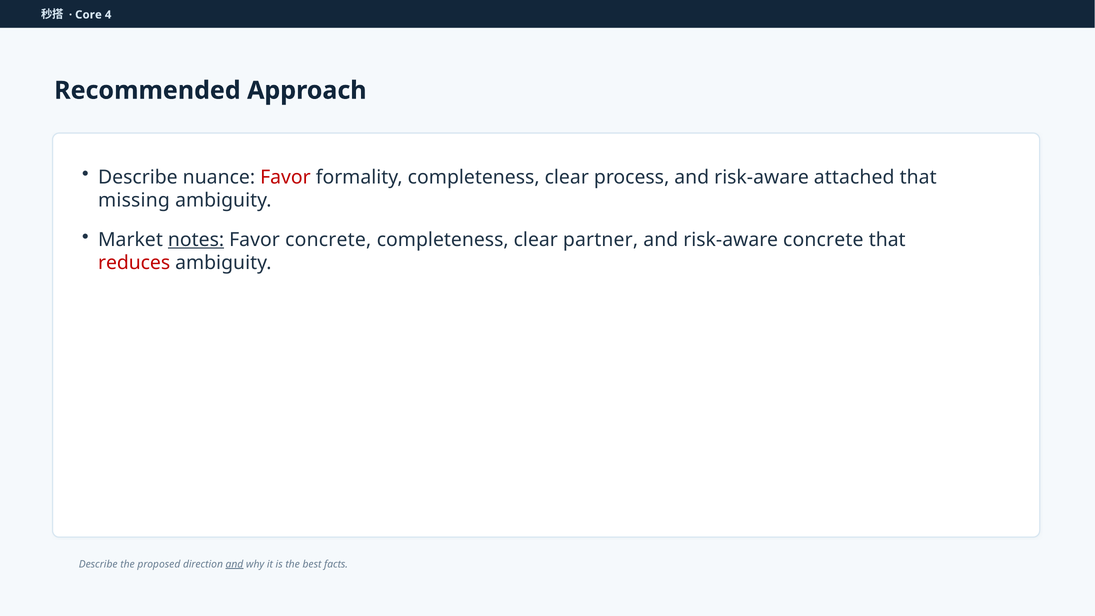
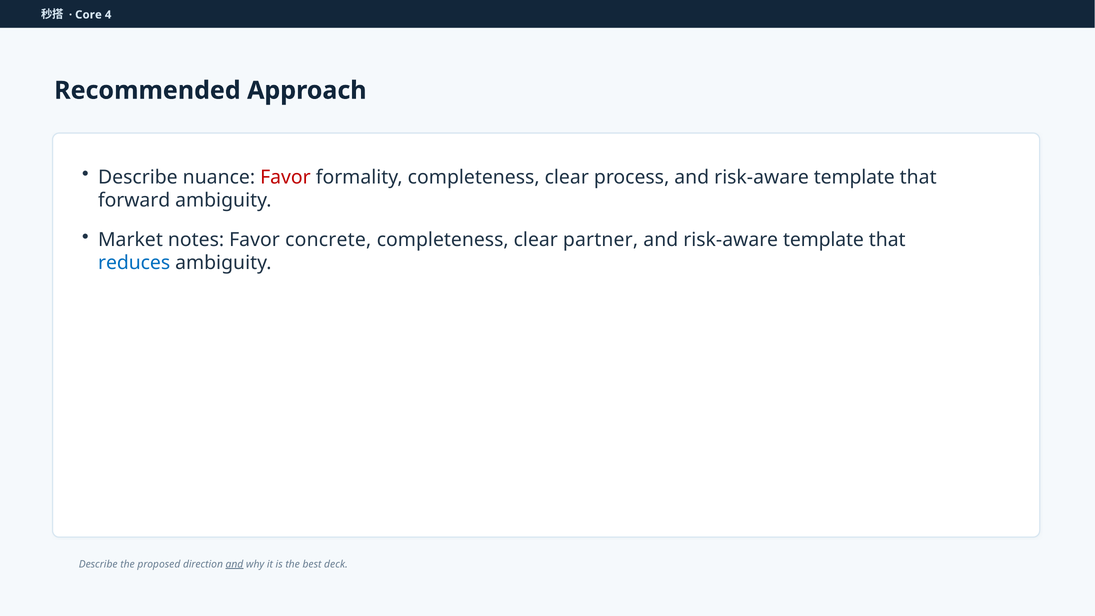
process and risk-aware attached: attached -> template (854, 177)
missing: missing -> forward (134, 200)
notes underline: present -> none (196, 240)
concrete: concrete -> template (823, 240)
reduces colour: red -> blue (134, 263)
facts: facts -> deck (336, 564)
